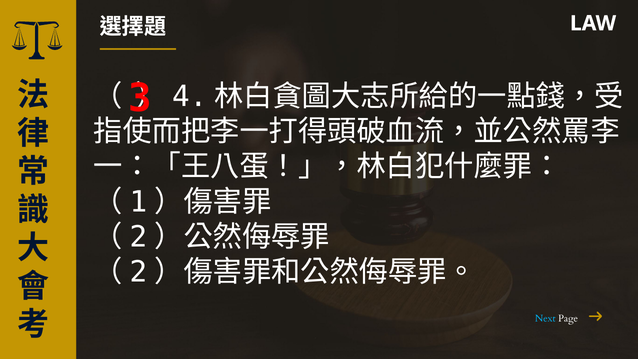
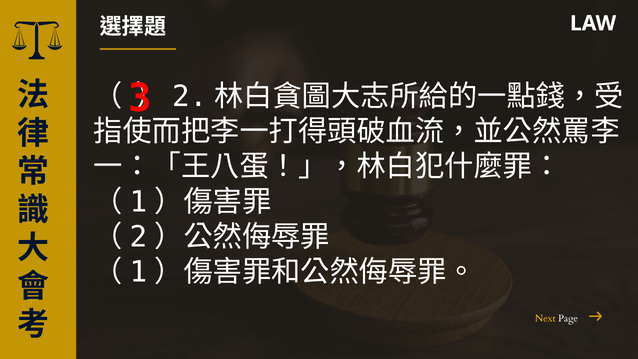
4: 4 -> 2 (190, 97)
2: 2 -> 1 (138, 272)
Next colour: light blue -> yellow (545, 318)
